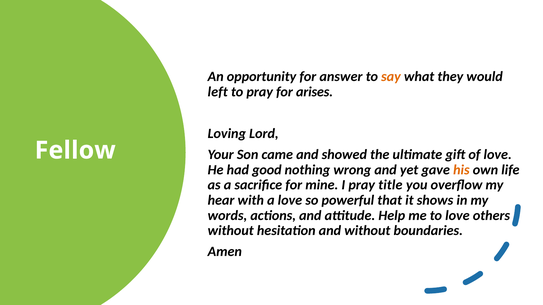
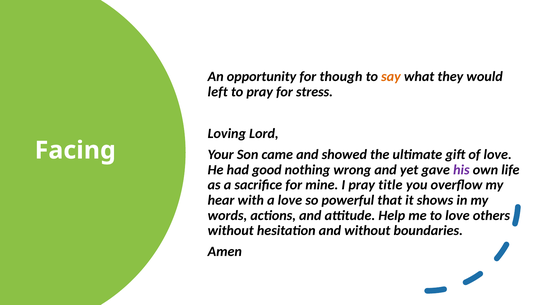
answer: answer -> though (341, 77)
arises: arises -> stress (314, 92)
Fellow: Fellow -> Facing (75, 151)
his colour: orange -> purple (461, 170)
